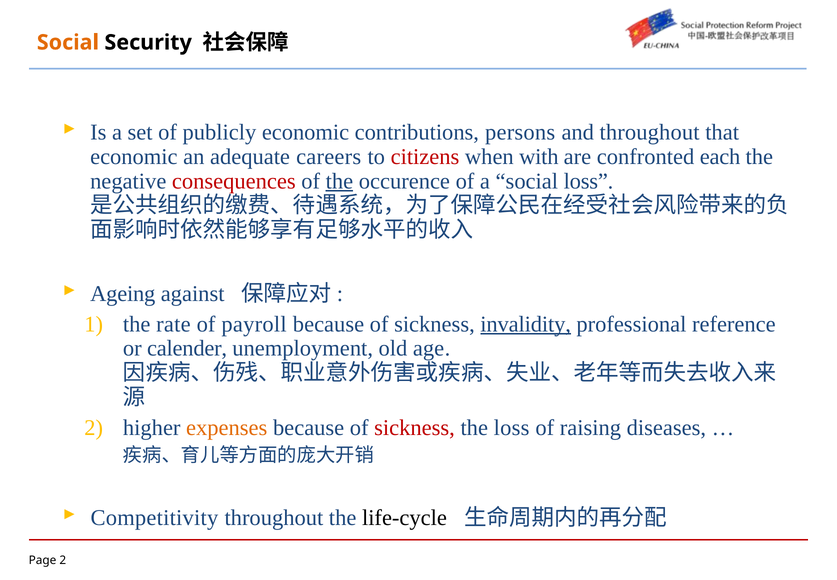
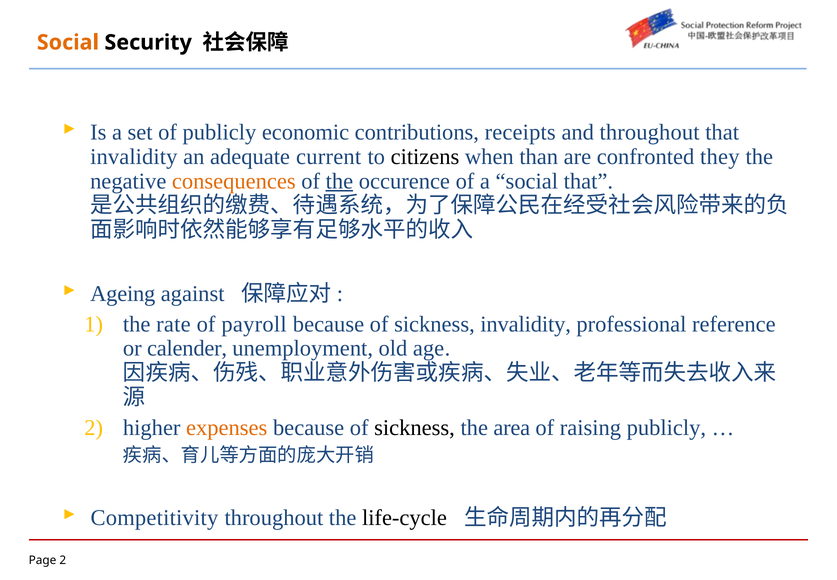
persons: persons -> receipts (520, 132)
economic: economic -> invalidity (134, 157)
careers: careers -> current (329, 157)
citizens colour: red -> black (425, 157)
with: with -> than (539, 157)
each: each -> they (720, 157)
consequences colour: red -> orange (234, 181)
social loss: loss -> that (588, 181)
invalidity underline: present -> none (526, 324)
sickness colour: red -> black (415, 427)
the loss: loss -> area (512, 427)
raising diseases: diseases -> publicly (666, 427)
